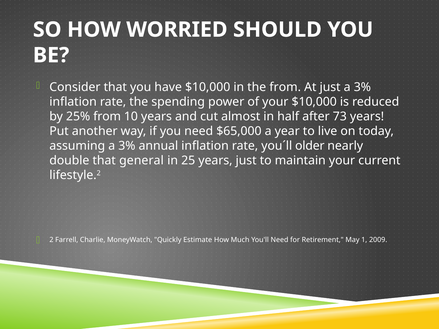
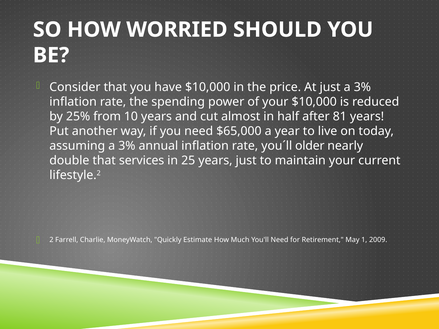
the from: from -> price (285, 87)
73: 73 -> 81 (340, 117)
general: general -> services (142, 160)
